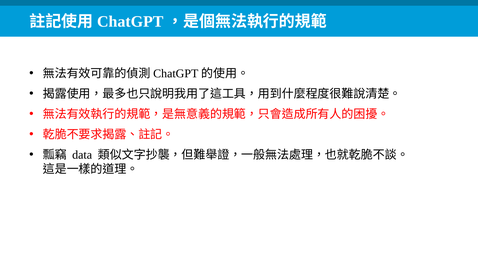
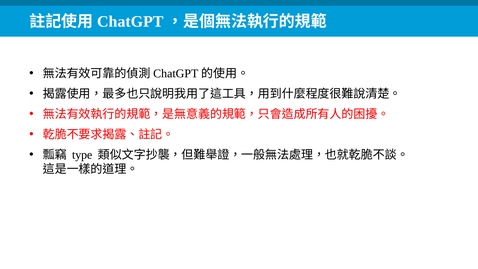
data: data -> type (82, 155)
